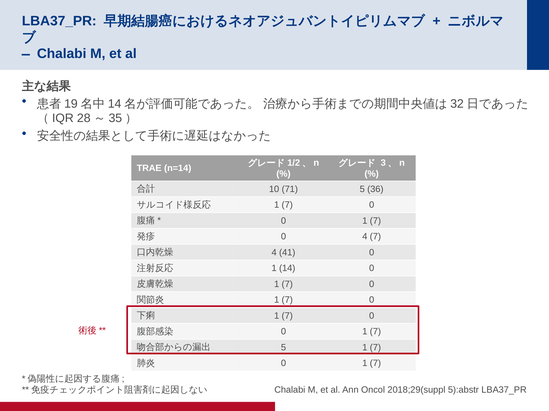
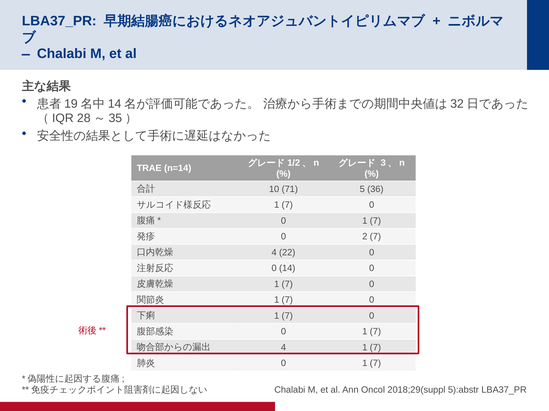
0 4: 4 -> 2 (365, 237)
41: 41 -> 22 (287, 253)
1: 1 -> 0 (274, 269)
5: 5 -> 4 (283, 348)
